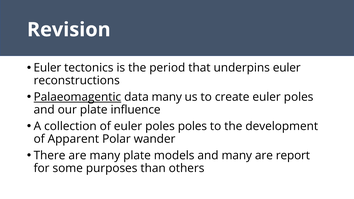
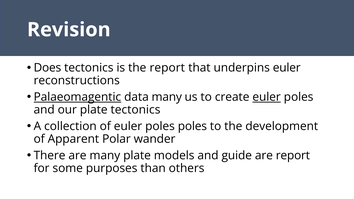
Euler: Euler -> Does (47, 68)
the period: period -> report (167, 68)
euler underline: none -> present (267, 97)
plate influence: influence -> tectonics (135, 110)
and many: many -> guide (237, 155)
